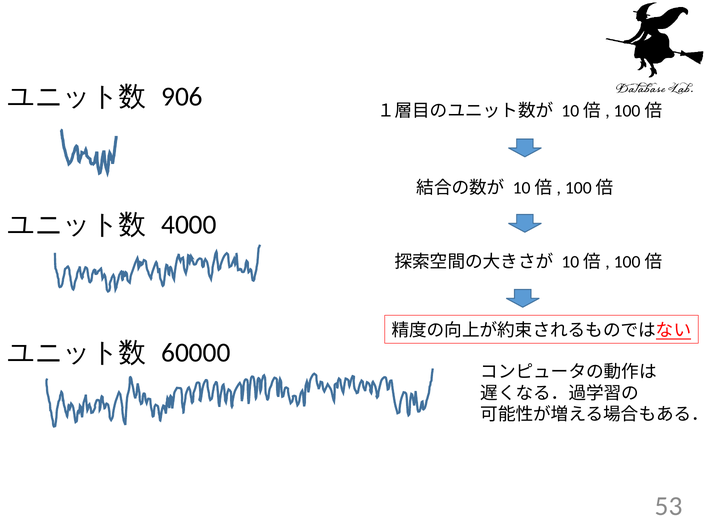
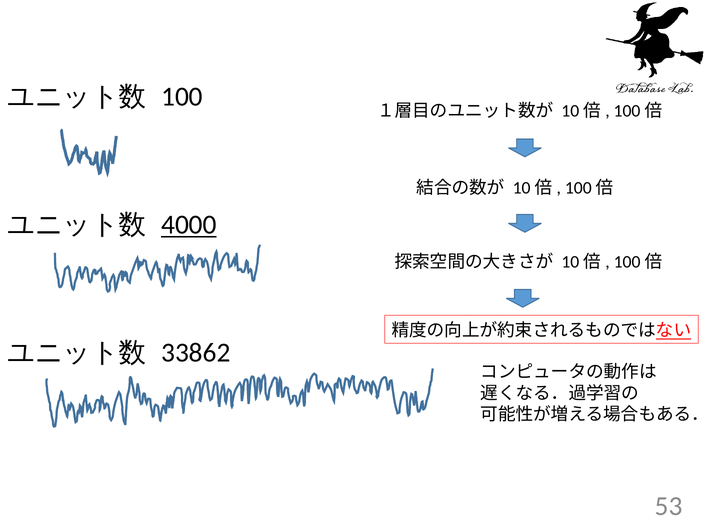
906: 906 -> 100 (182, 97)
4000 underline: none -> present (189, 225)
60000: 60000 -> 33862 (196, 353)
